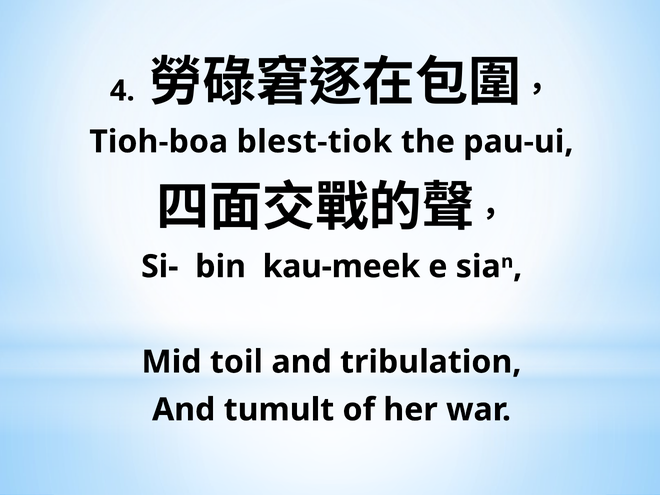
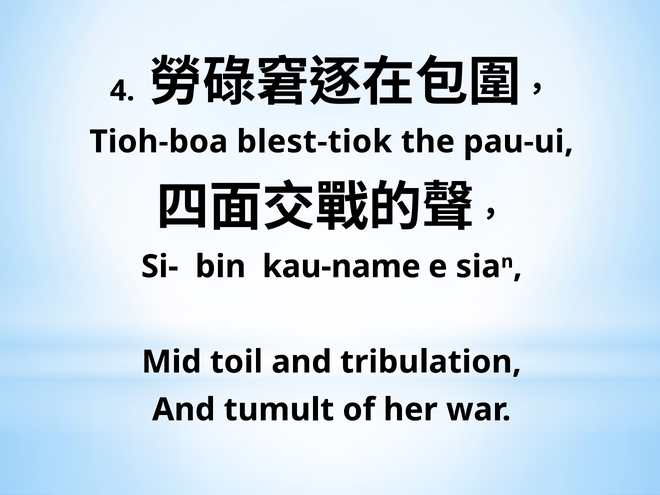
kau-meek: kau-meek -> kau-name (341, 267)
